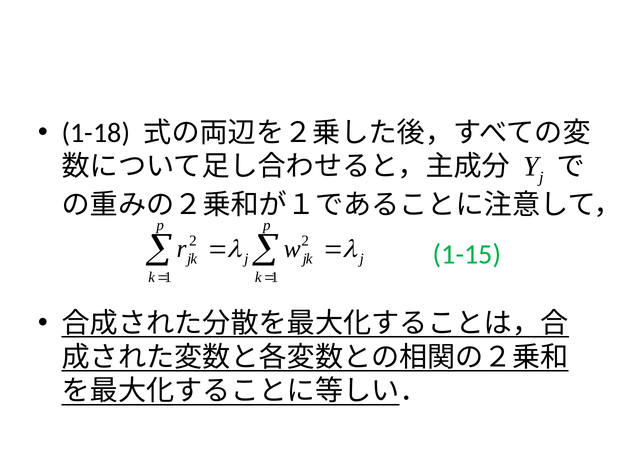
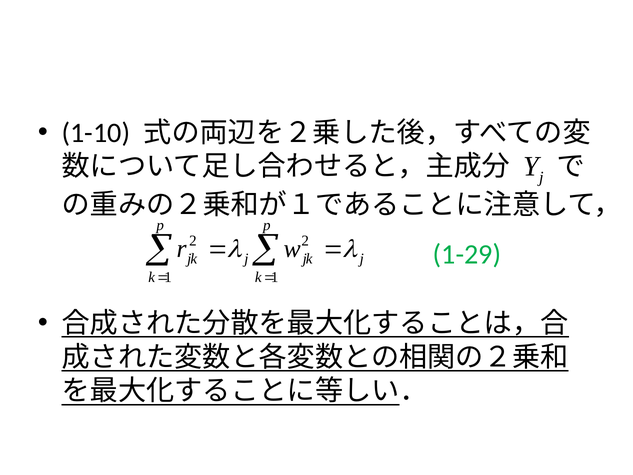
1-18: 1-18 -> 1-10 (96, 133)
1-15: 1-15 -> 1-29 (467, 254)
